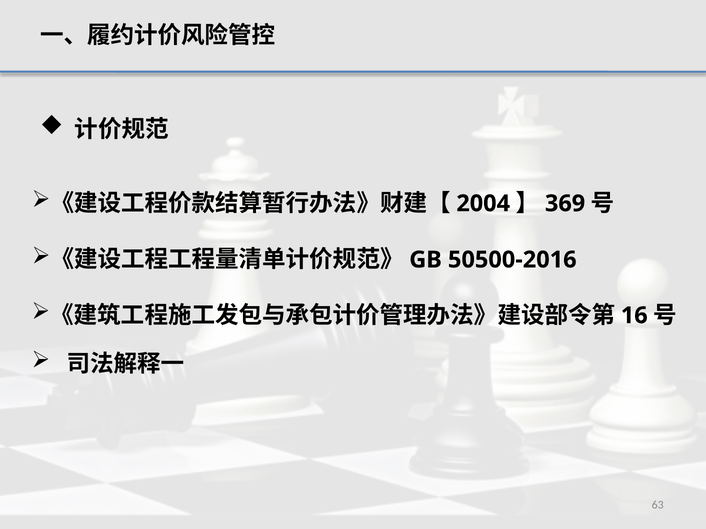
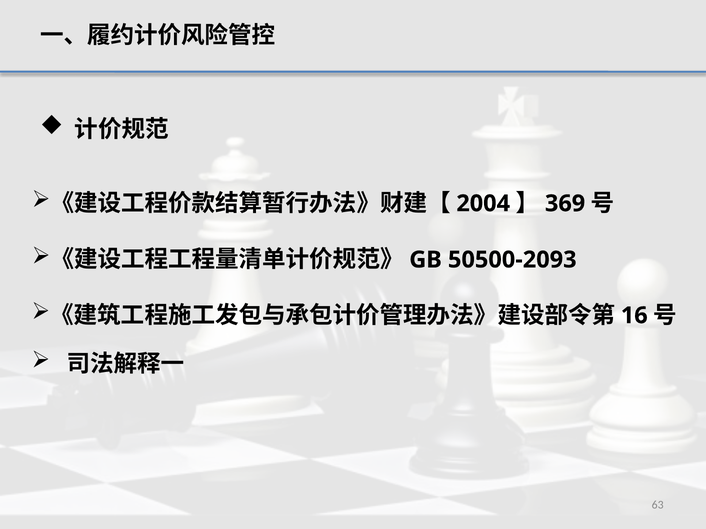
50500-2016: 50500-2016 -> 50500-2093 (512, 260)
